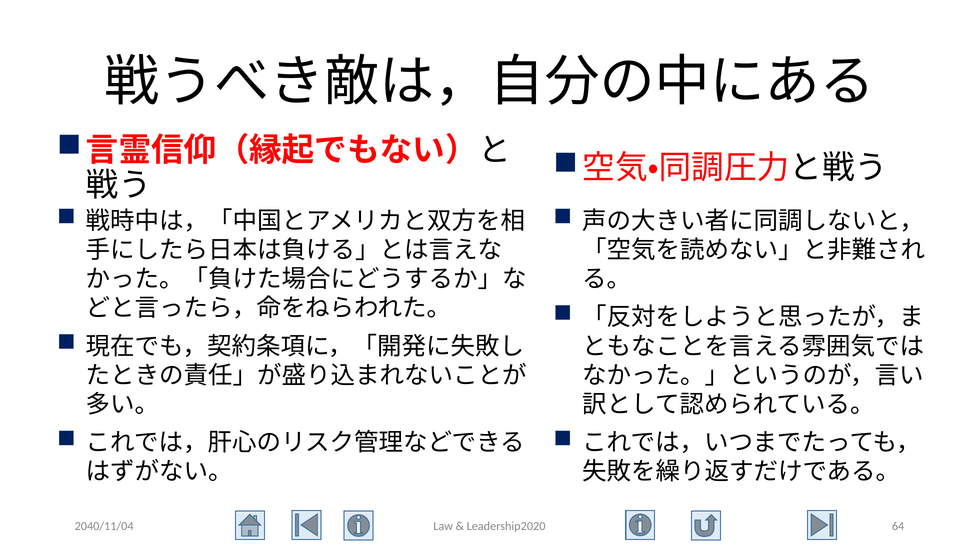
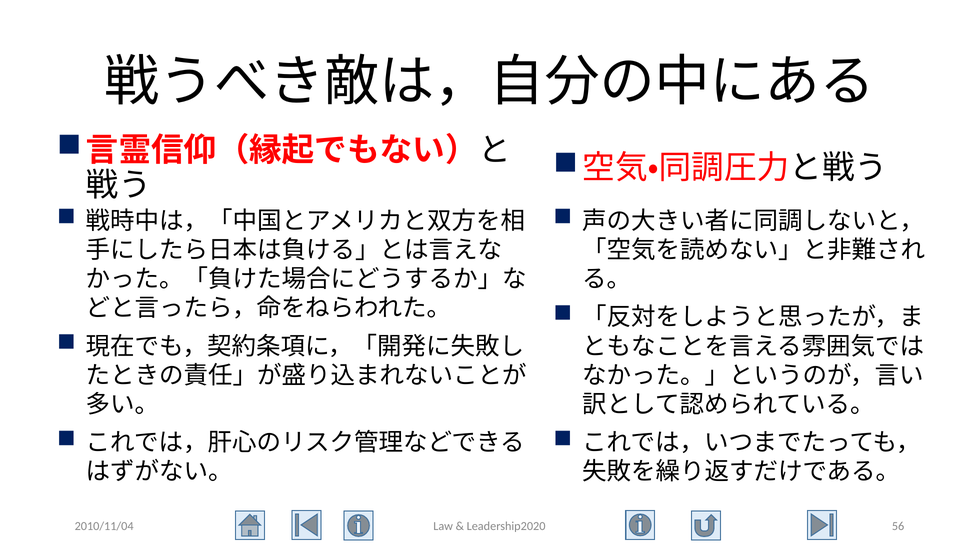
2040/11/04: 2040/11/04 -> 2010/11/04 (104, 526)
64: 64 -> 56 (898, 526)
